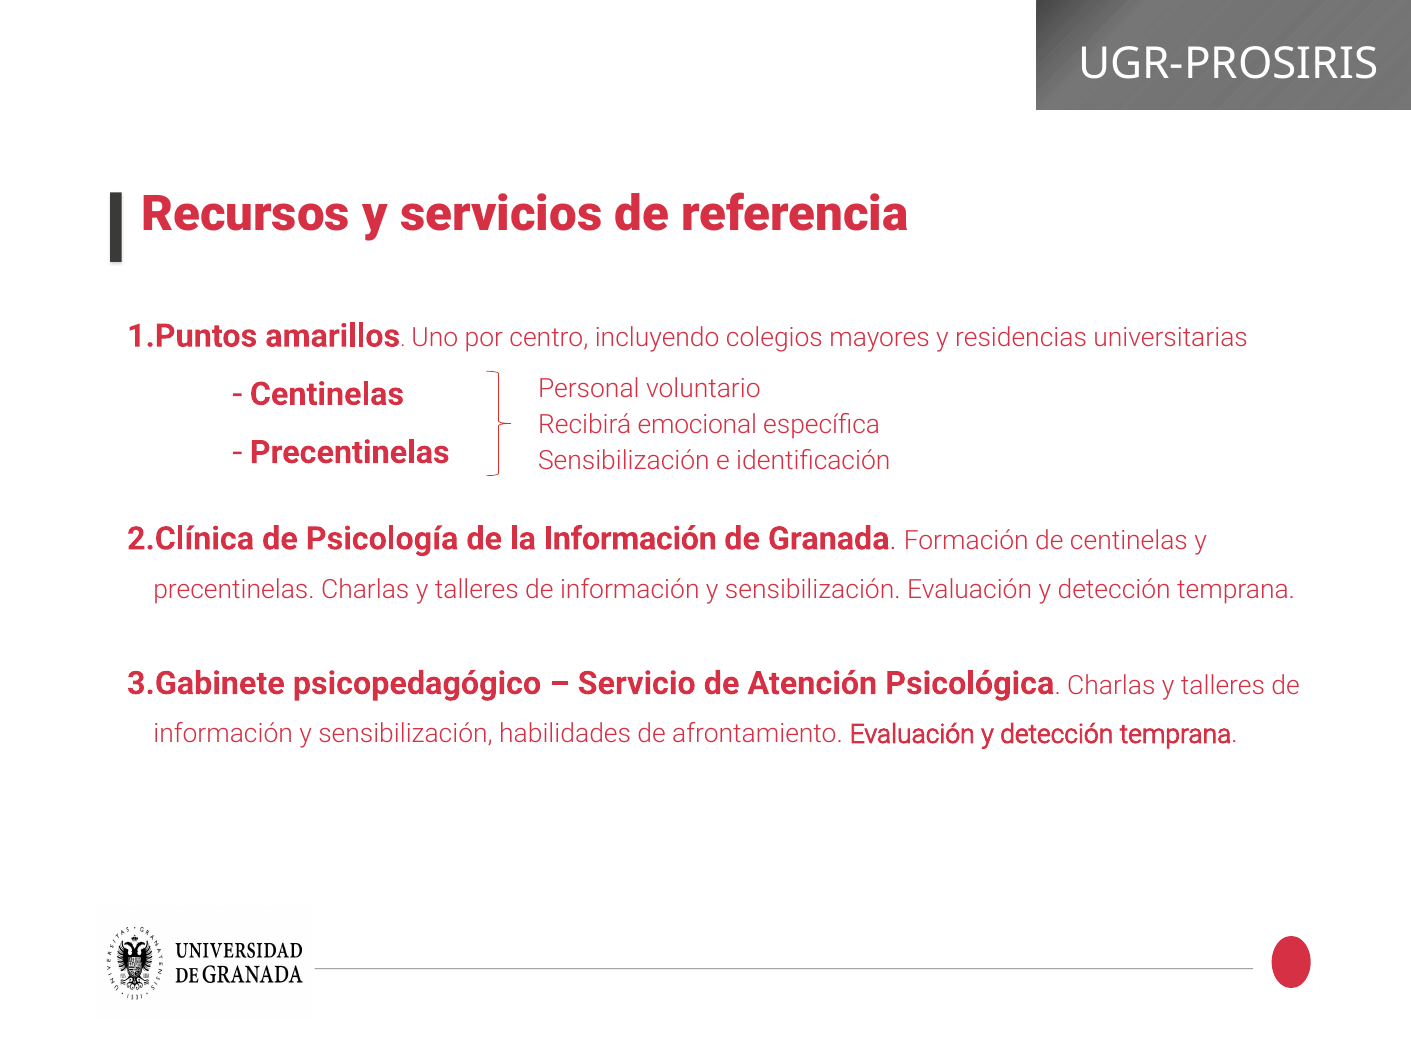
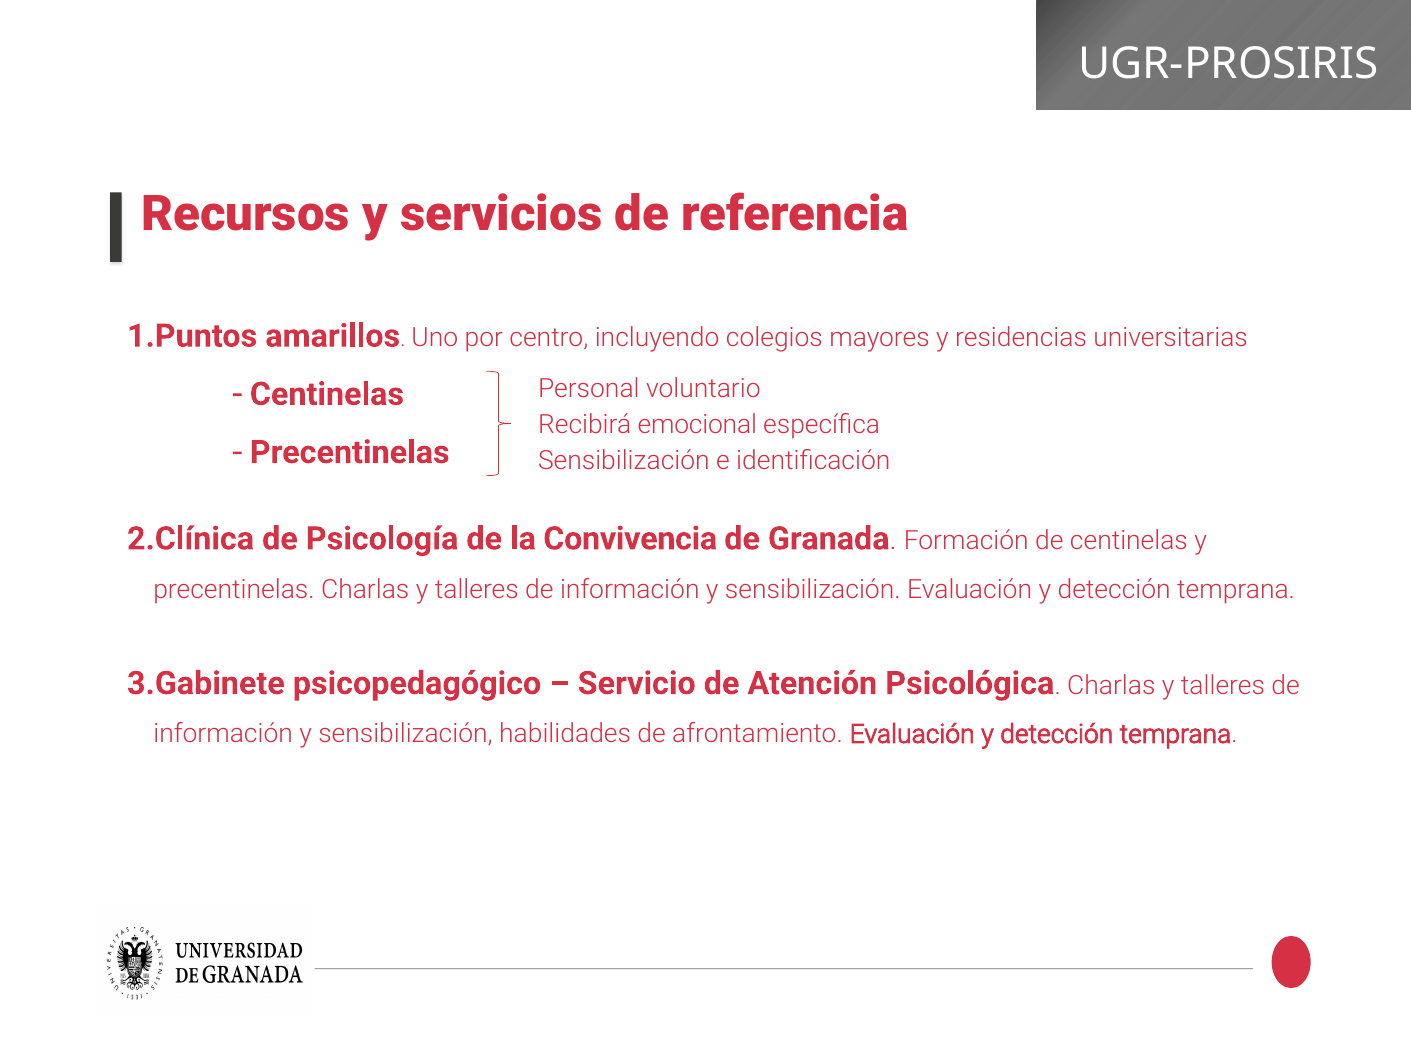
la Información: Información -> Convivencia (630, 539)
